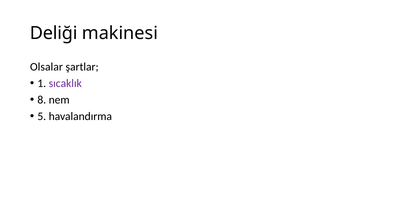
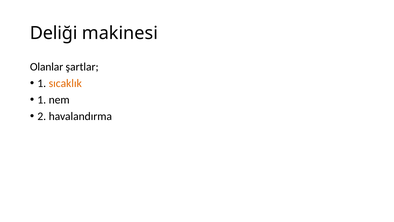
Olsalar: Olsalar -> Olanlar (47, 67)
sıcaklık colour: purple -> orange (65, 83)
8: 8 -> 1 (42, 100)
5: 5 -> 2 (42, 116)
